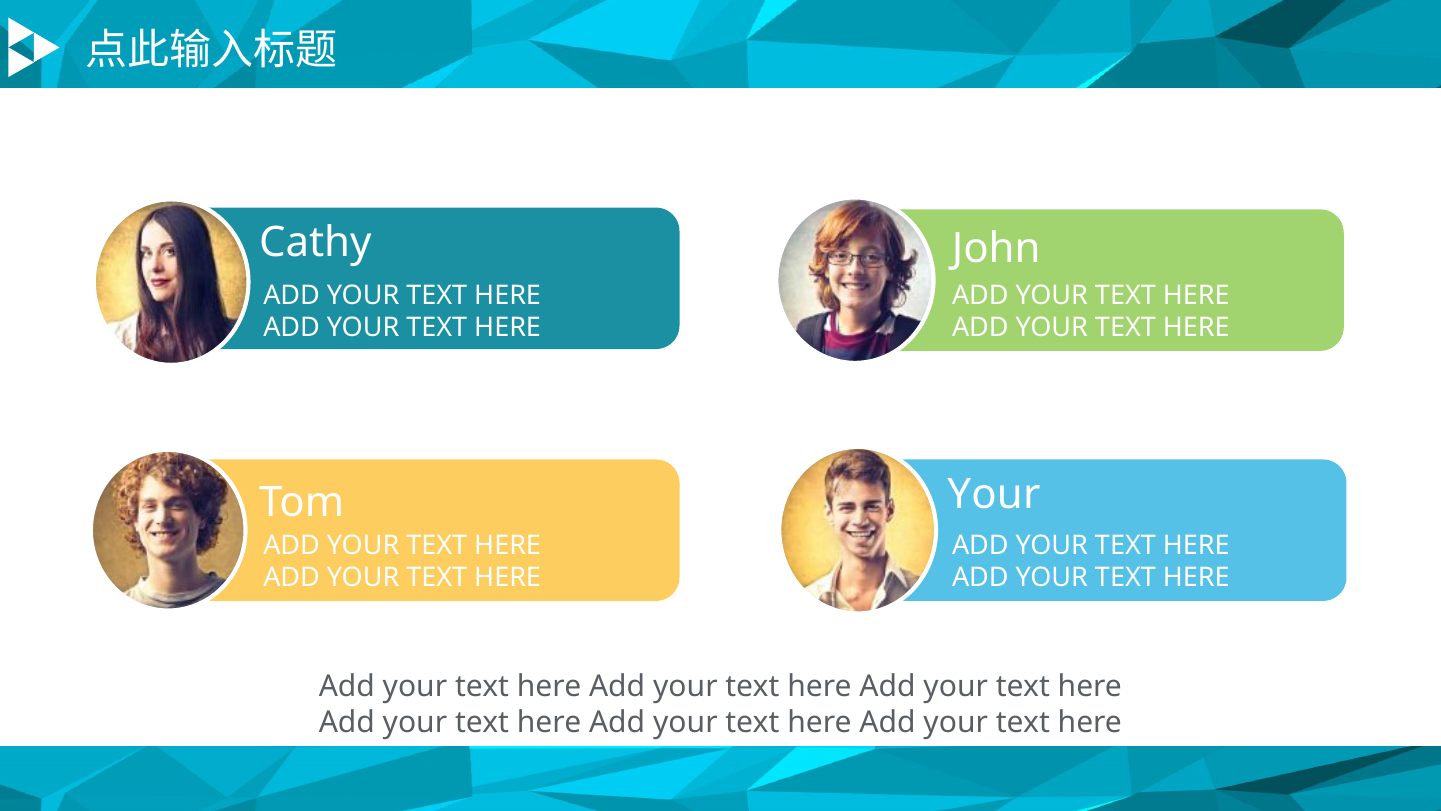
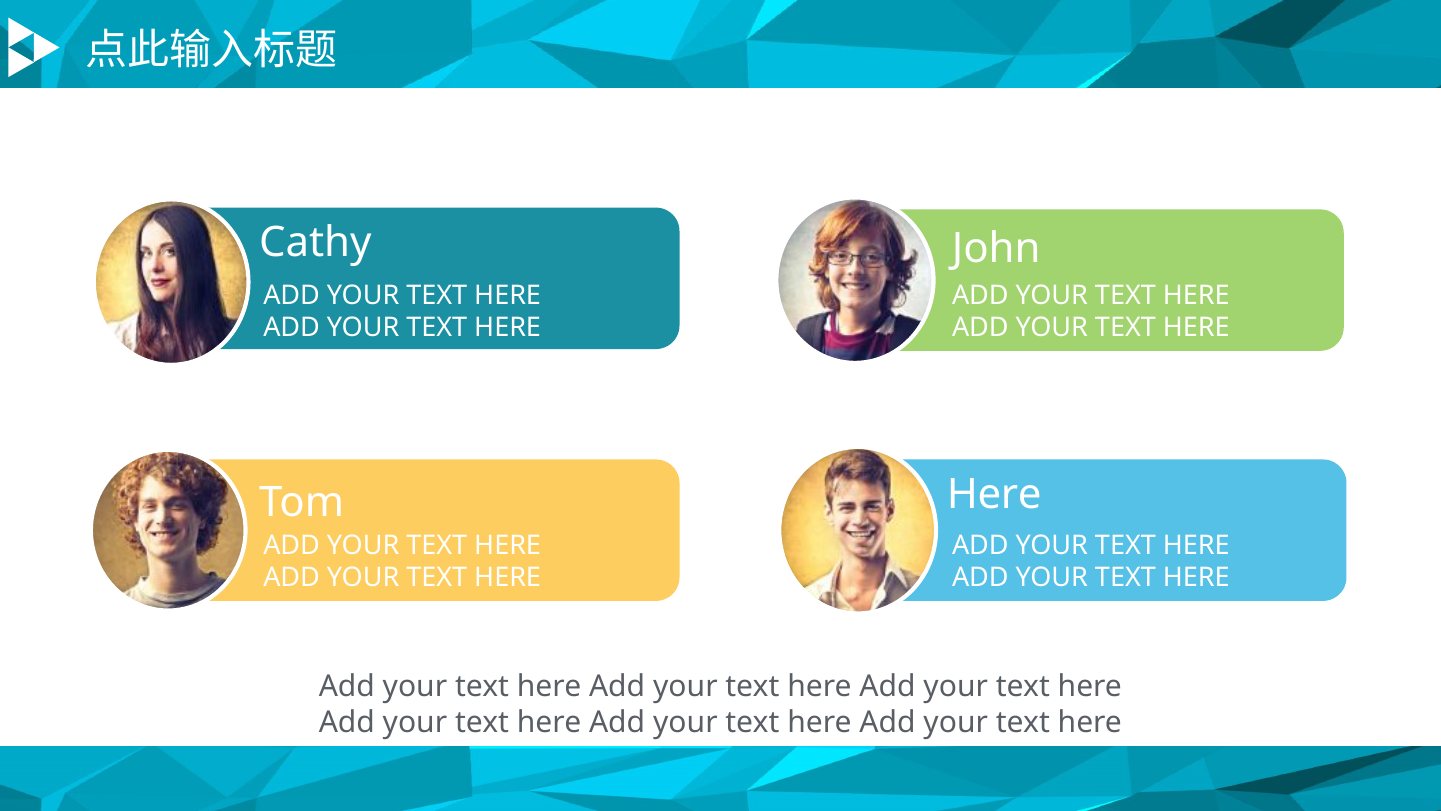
Your: Your -> Here (994, 495)
